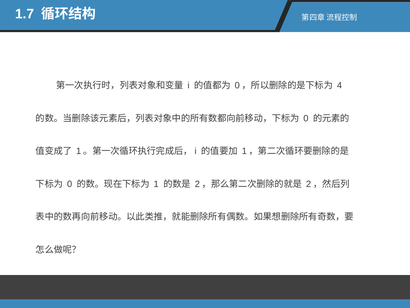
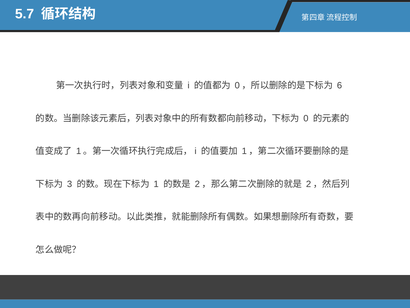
1.7: 1.7 -> 5.7 (25, 14)
4: 4 -> 6 (339, 85)
0: 0 -> 3 (70, 184)
